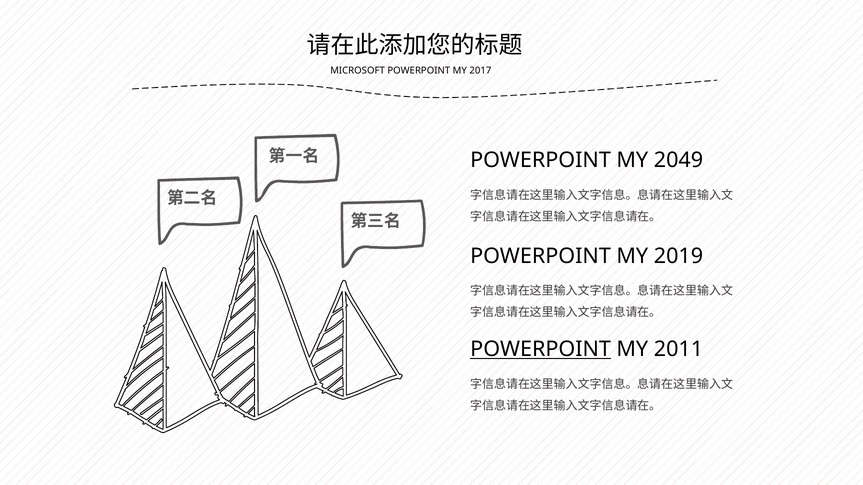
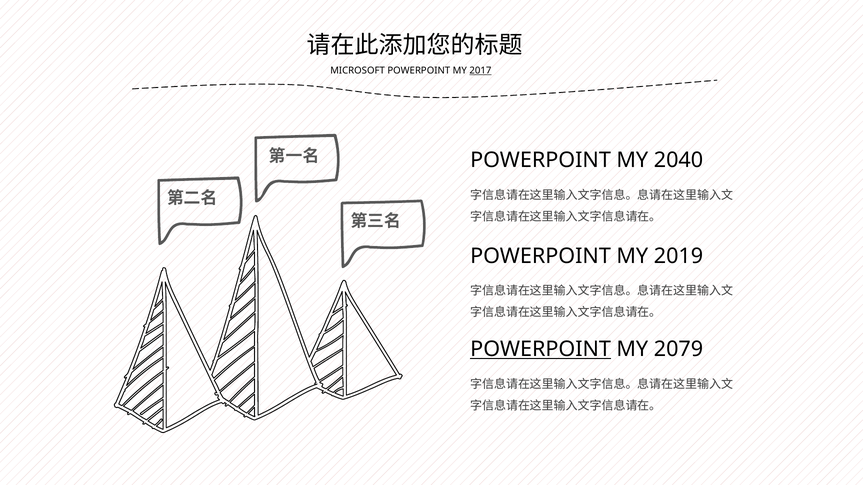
2017 underline: none -> present (480, 71)
2049: 2049 -> 2040 (678, 160)
2011: 2011 -> 2079 (678, 350)
